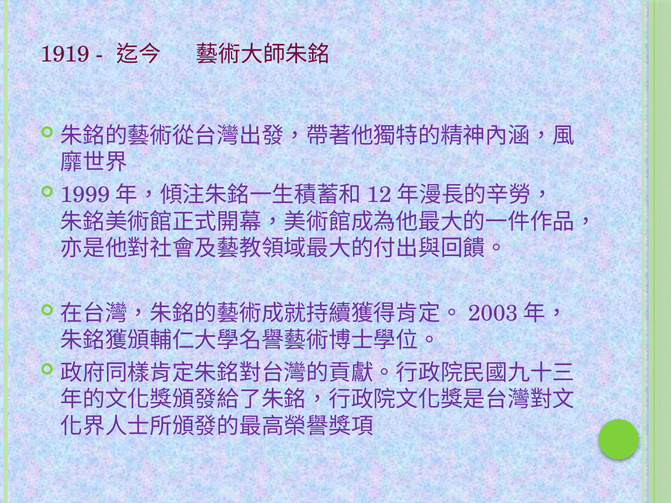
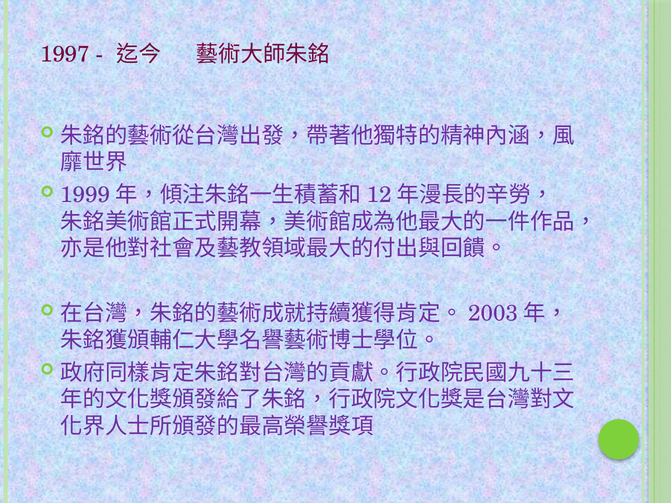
1919: 1919 -> 1997 (65, 54)
